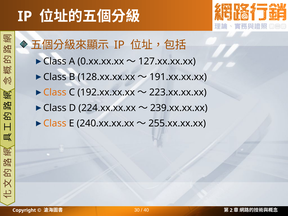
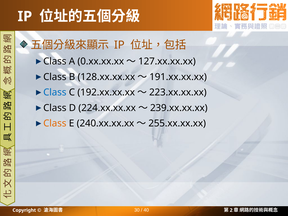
Class colour: orange -> blue (55, 92)
